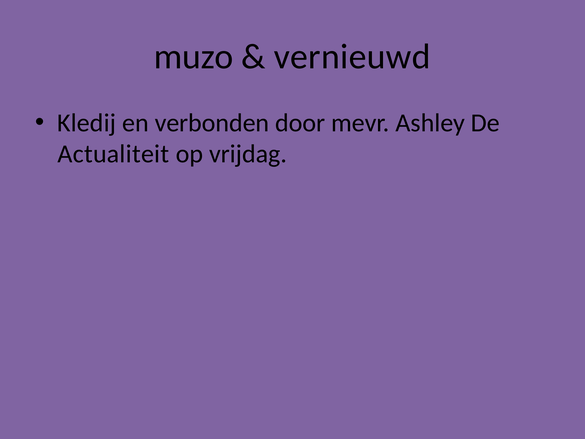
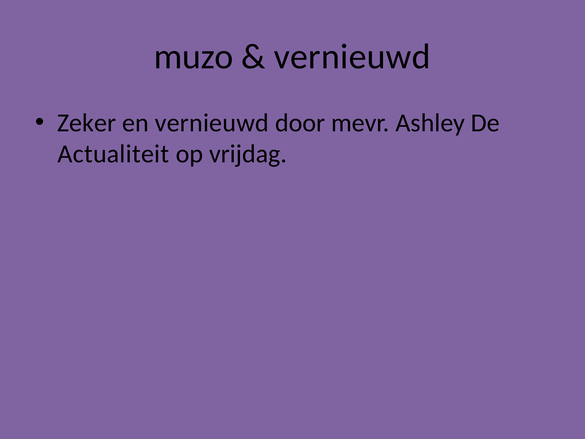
Kledij: Kledij -> Zeker (87, 123)
en verbonden: verbonden -> vernieuwd (212, 123)
